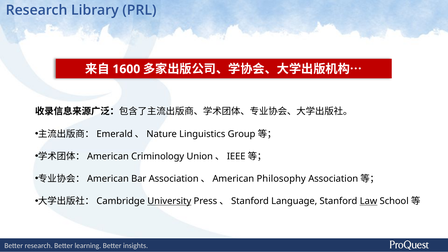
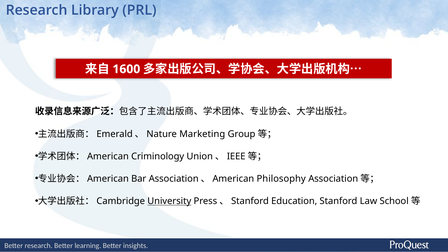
Linguistics: Linguistics -> Marketing (202, 134)
Language: Language -> Education (294, 201)
Law underline: present -> none (368, 201)
